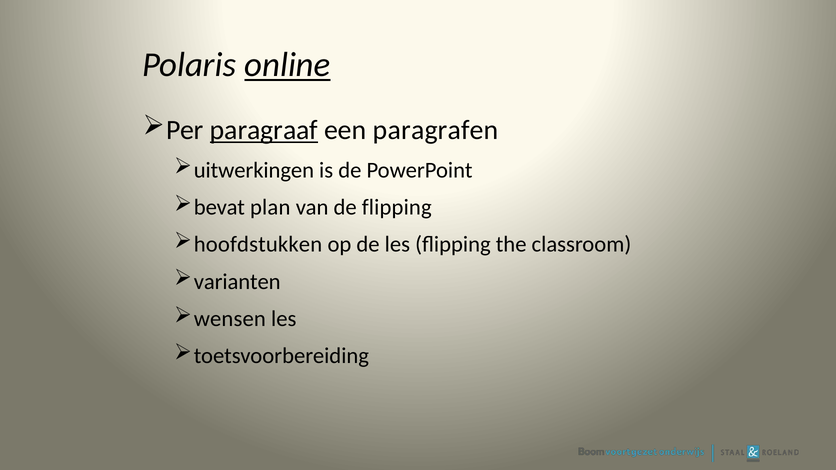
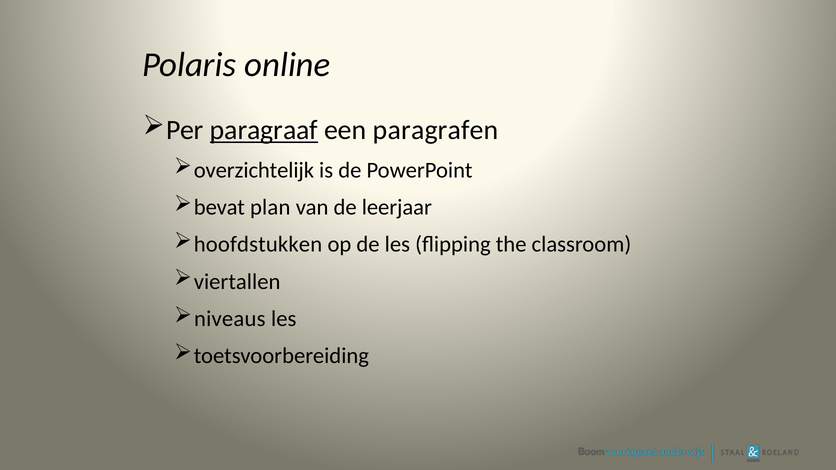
online underline: present -> none (287, 65)
uitwerkingen: uitwerkingen -> overzichtelijk (254, 170)
de flipping: flipping -> leerjaar (397, 207)
varianten: varianten -> viertallen (237, 282)
wensen: wensen -> niveaus (230, 319)
